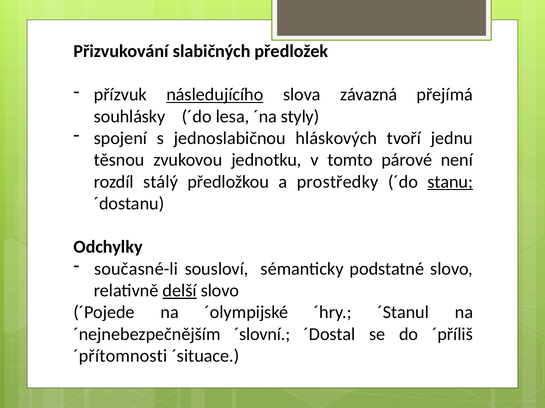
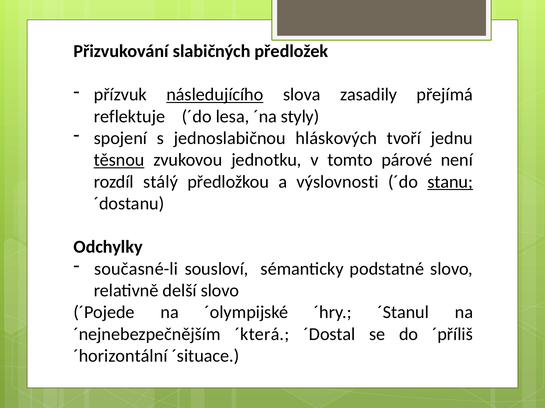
závazná: závazná -> zasadily (369, 95)
souhlásky: souhlásky -> reflektuje (130, 117)
těsnou underline: none -> present (119, 160)
prostředky: prostředky -> výslovnosti (338, 182)
delší underline: present -> none (180, 291)
´slovní: ´slovní -> ´která (262, 335)
´přítomnosti: ´přítomnosti -> ´horizontální (120, 356)
